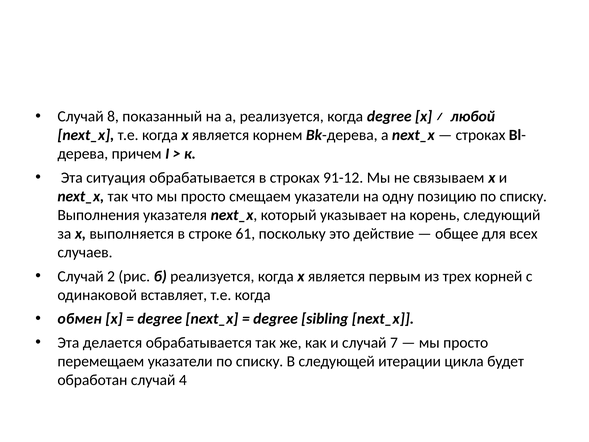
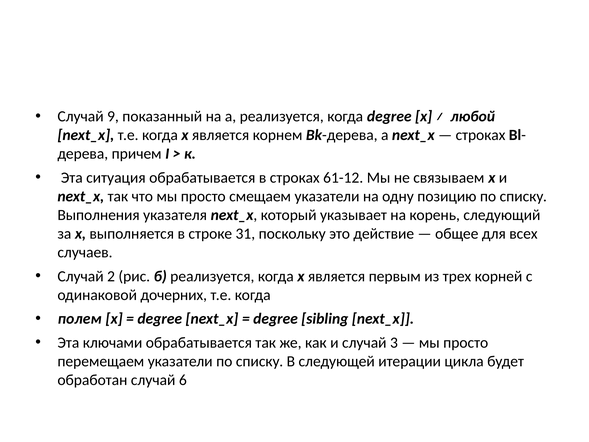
8: 8 -> 9 (113, 116)
91-12: 91-12 -> 61-12 (343, 178)
61: 61 -> 31 (245, 234)
вставляет: вставляет -> дочерних (174, 295)
обмен: обмен -> полем (80, 319)
делается: делается -> ключами (113, 342)
7: 7 -> 3 (394, 342)
4: 4 -> 6 (183, 380)
